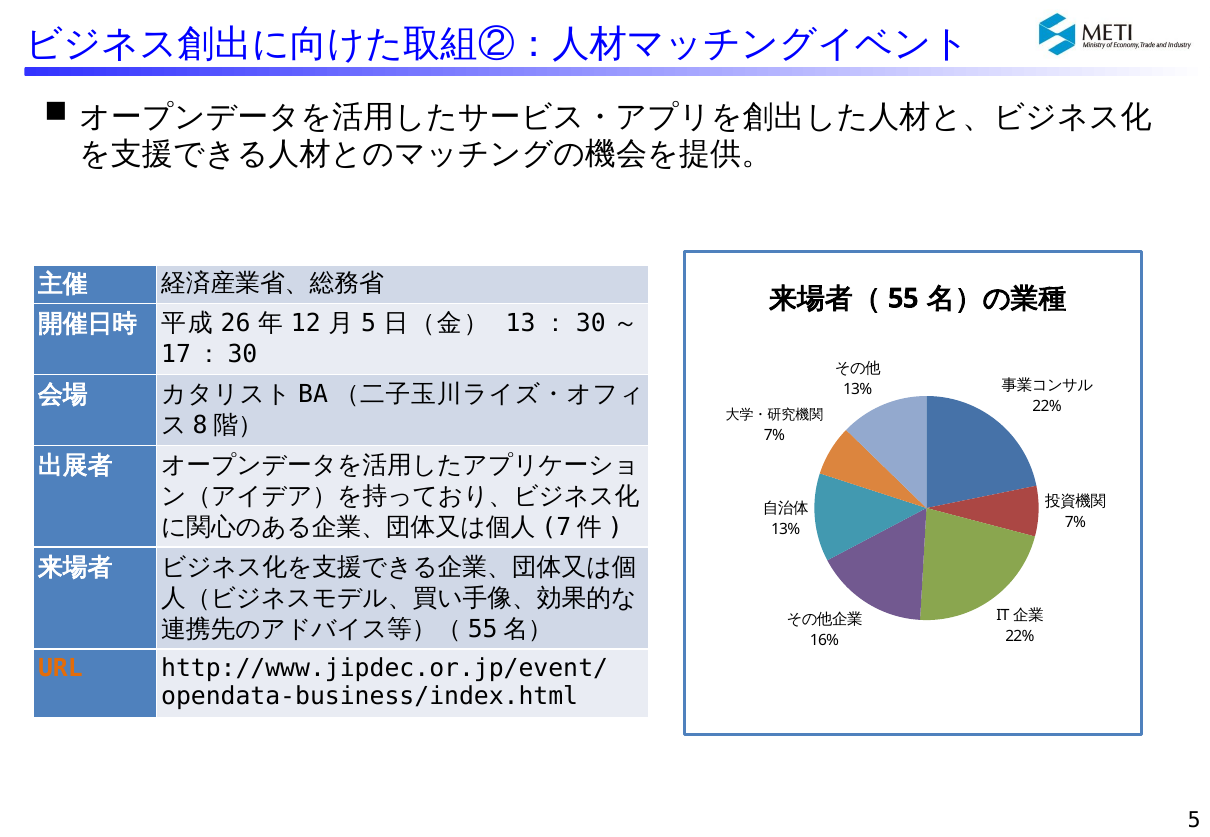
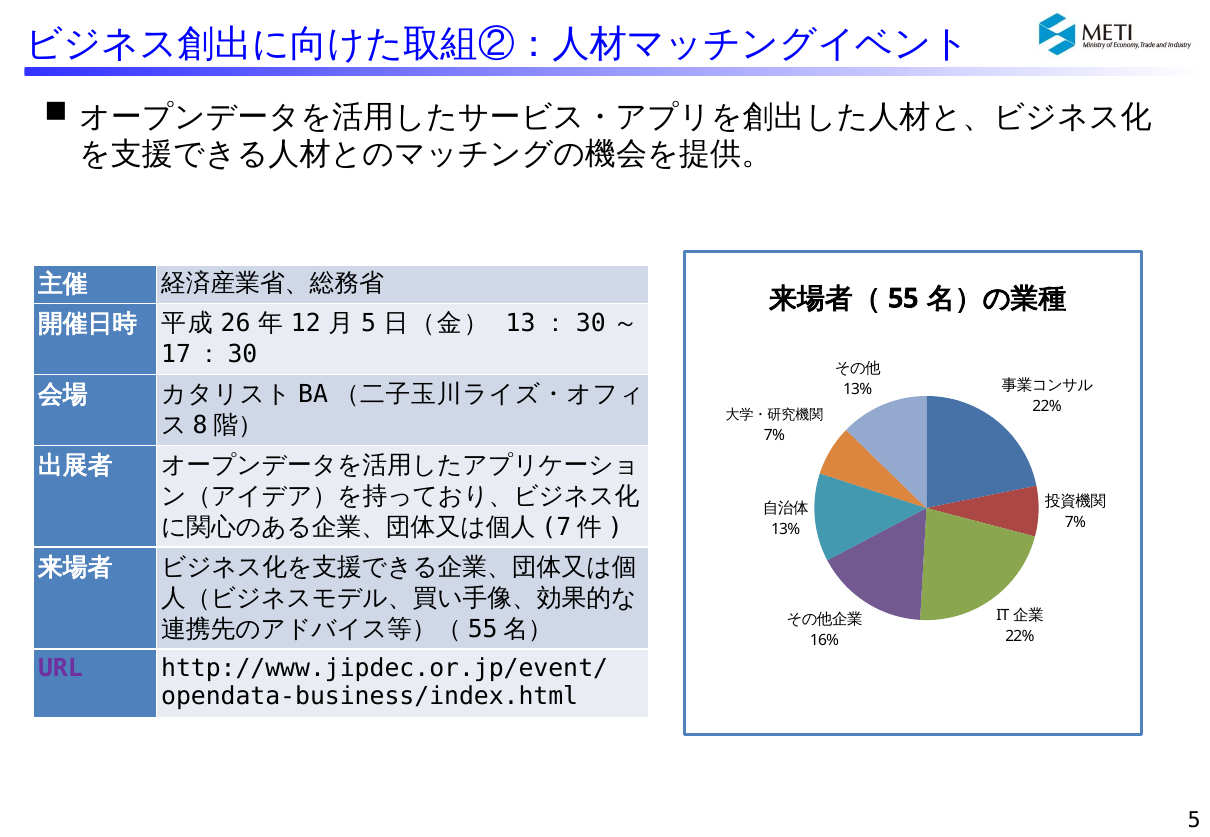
URL colour: orange -> purple (60, 669)
